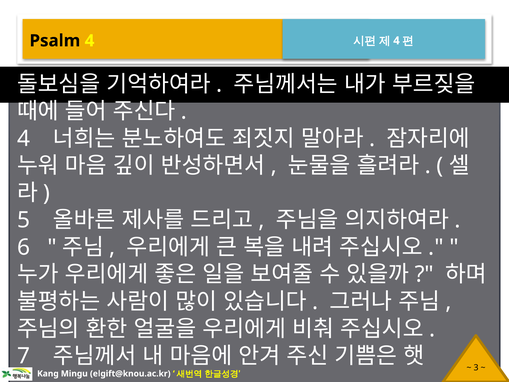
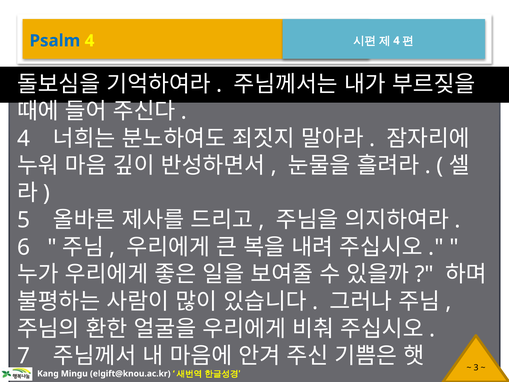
Psalm colour: black -> blue (55, 41)
